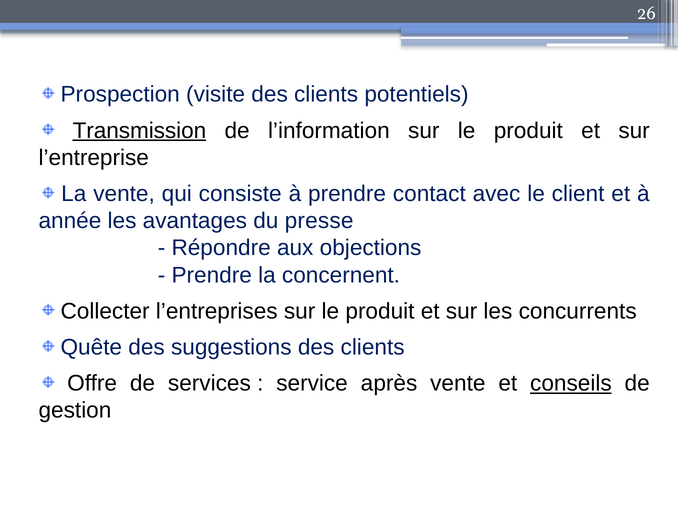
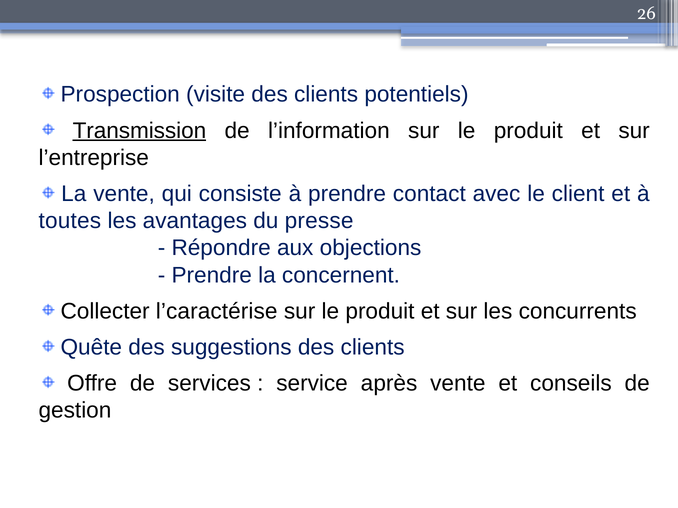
année: année -> toutes (70, 221)
l’entreprises: l’entreprises -> l’caractérise (217, 311)
conseils underline: present -> none (571, 384)
